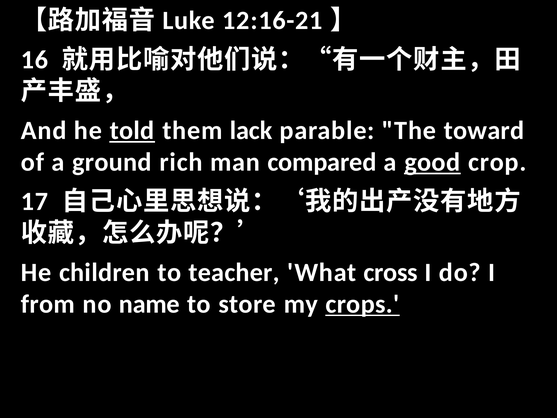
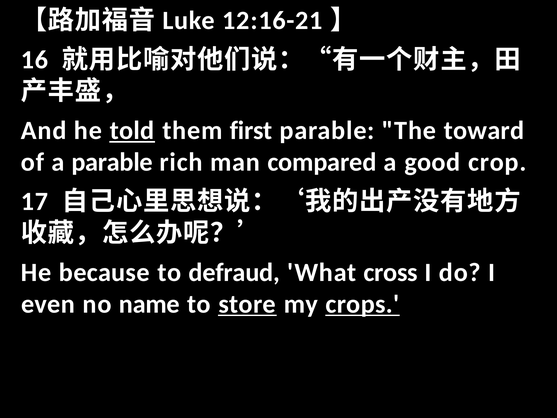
lack: lack -> first (251, 131)
a ground: ground -> parable (112, 162)
good underline: present -> none (432, 162)
children: children -> because (104, 272)
teacher: teacher -> defraud (234, 272)
from: from -> even (48, 304)
store underline: none -> present (247, 304)
